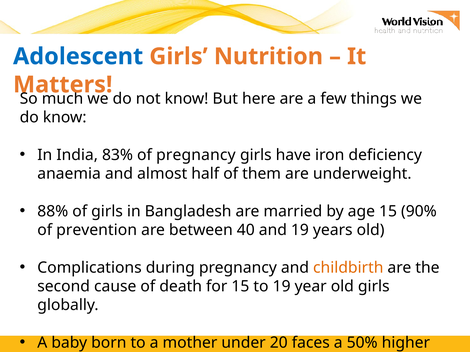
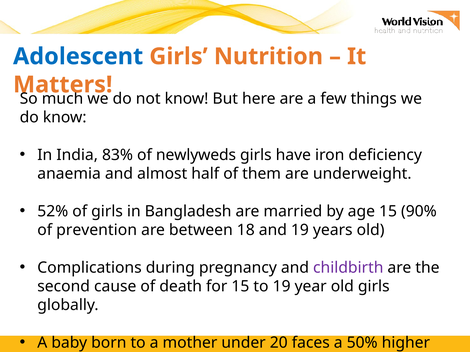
of pregnancy: pregnancy -> newlyweds (196, 155)
88%: 88% -> 52% (53, 212)
40: 40 -> 18 (246, 230)
childbirth colour: orange -> purple (348, 268)
